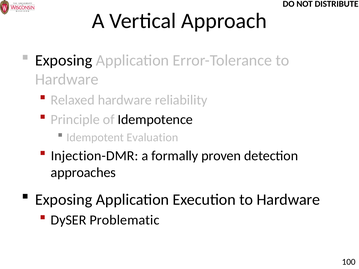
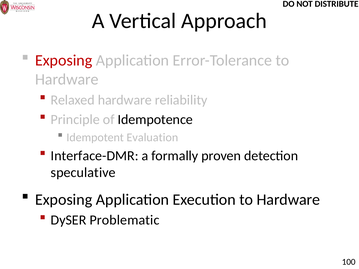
Exposing colour: black -> red (64, 60)
Injection-DMR: Injection-DMR -> Interface-DMR (95, 156)
approaches: approaches -> speculative (83, 173)
